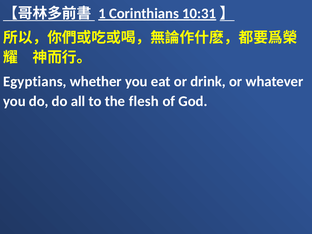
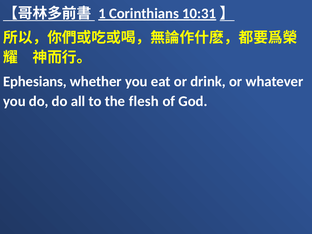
Egyptians: Egyptians -> Ephesians (35, 82)
